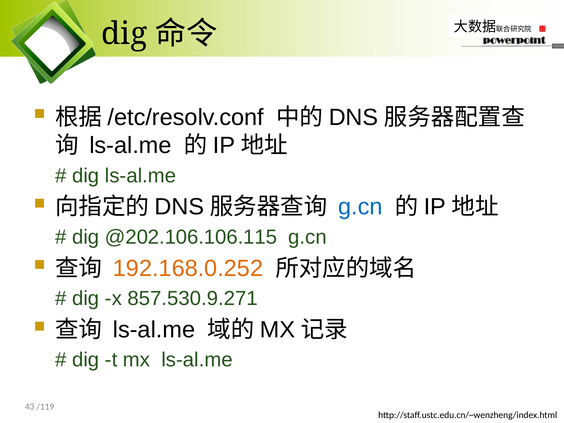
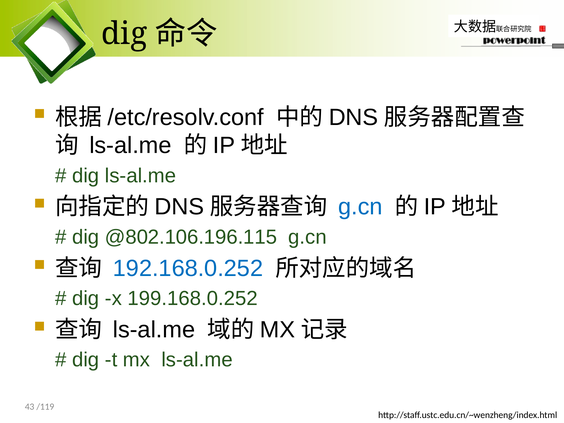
@202.106.106.115: @202.106.106.115 -> @802.106.196.115 (191, 237)
192.168.0.252 colour: orange -> blue (188, 268)
857.530.9.271: 857.530.9.271 -> 199.168.0.252 (193, 298)
